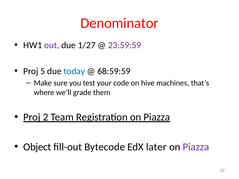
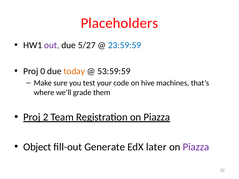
Denominator: Denominator -> Placeholders (119, 23)
1/27: 1/27 -> 5/27 (87, 45)
23:59:59 colour: purple -> blue (125, 45)
5: 5 -> 0 (43, 71)
today colour: blue -> orange (74, 71)
68:59:59: 68:59:59 -> 53:59:59 (114, 71)
Bytecode: Bytecode -> Generate (105, 147)
